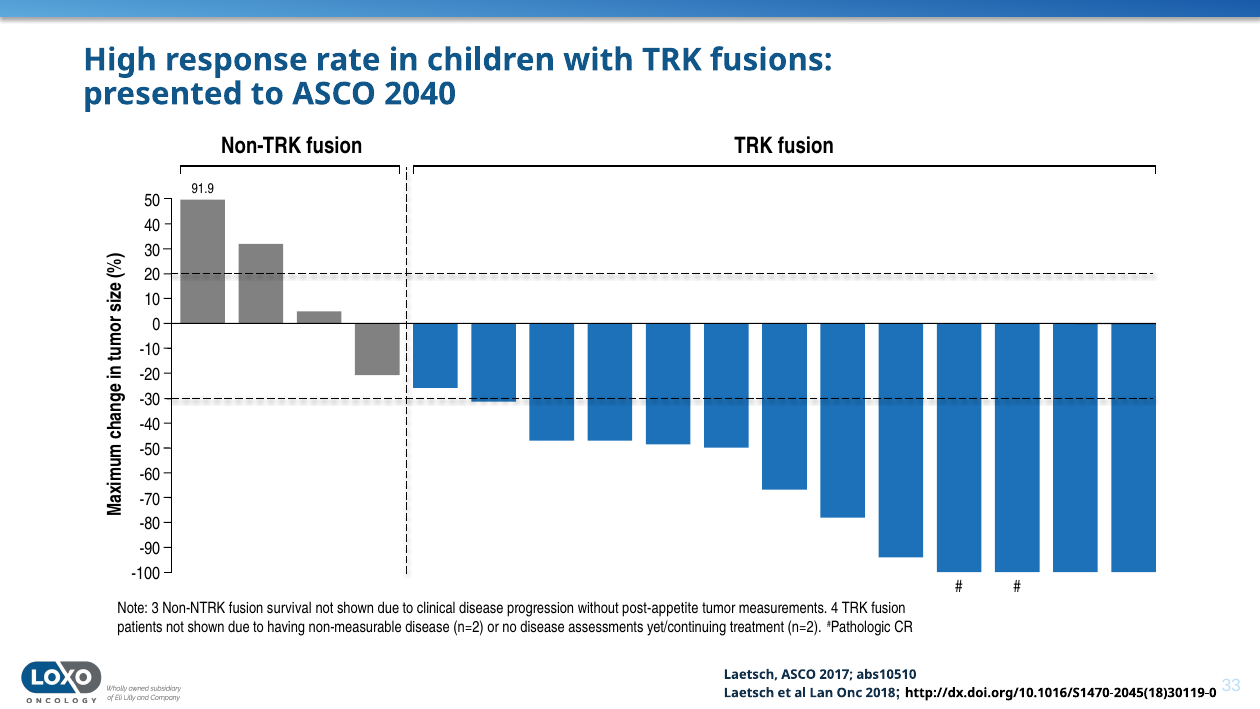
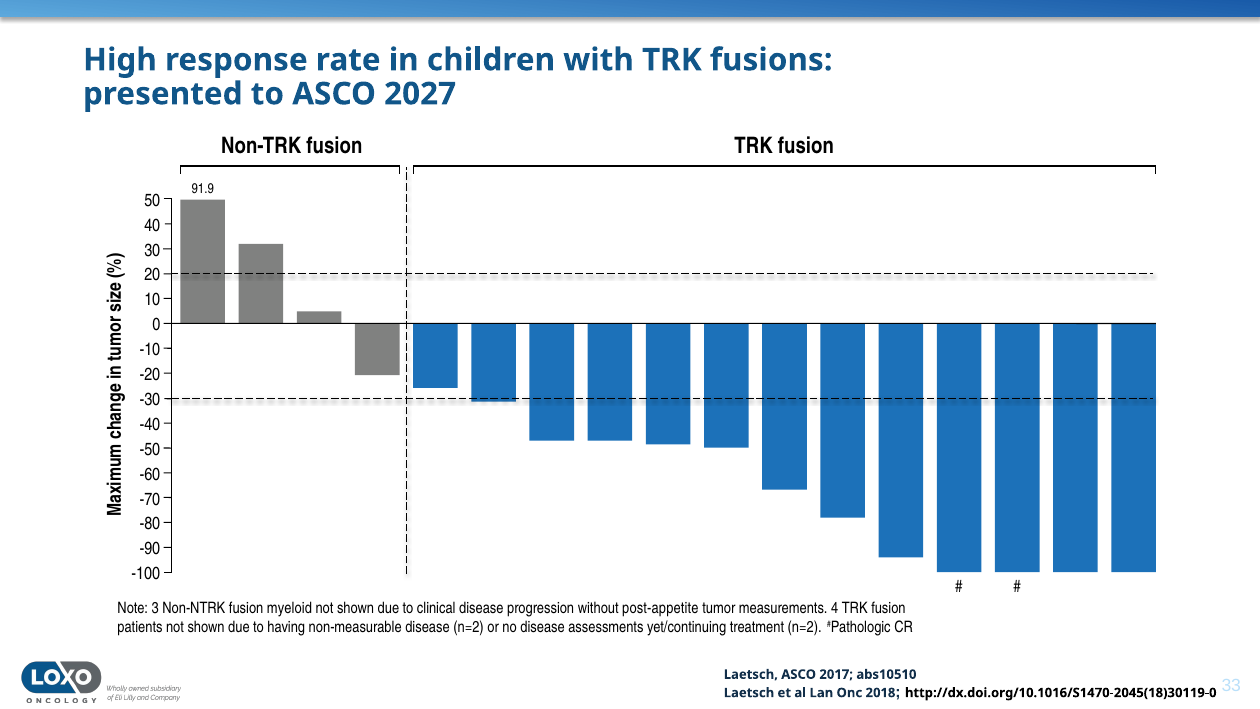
2040: 2040 -> 2027 (420, 94)
survival: survival -> myeloid (289, 608)
